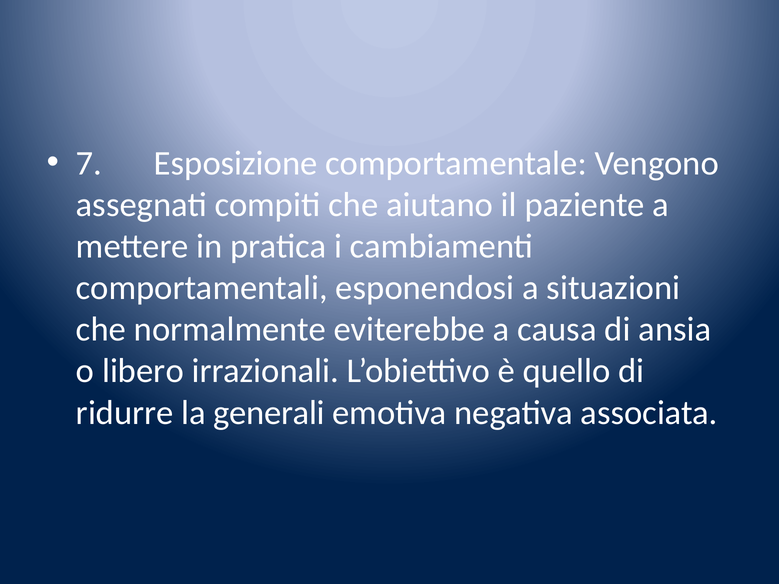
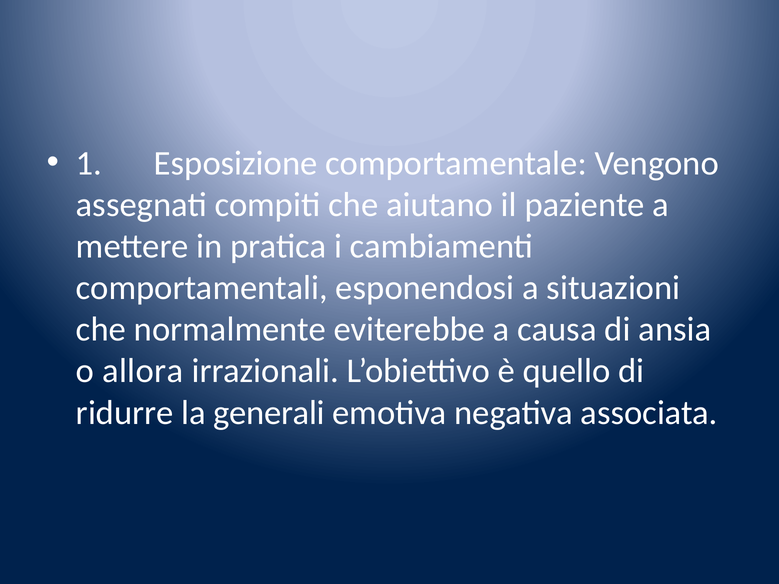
7: 7 -> 1 (89, 163)
libero: libero -> allora (143, 371)
